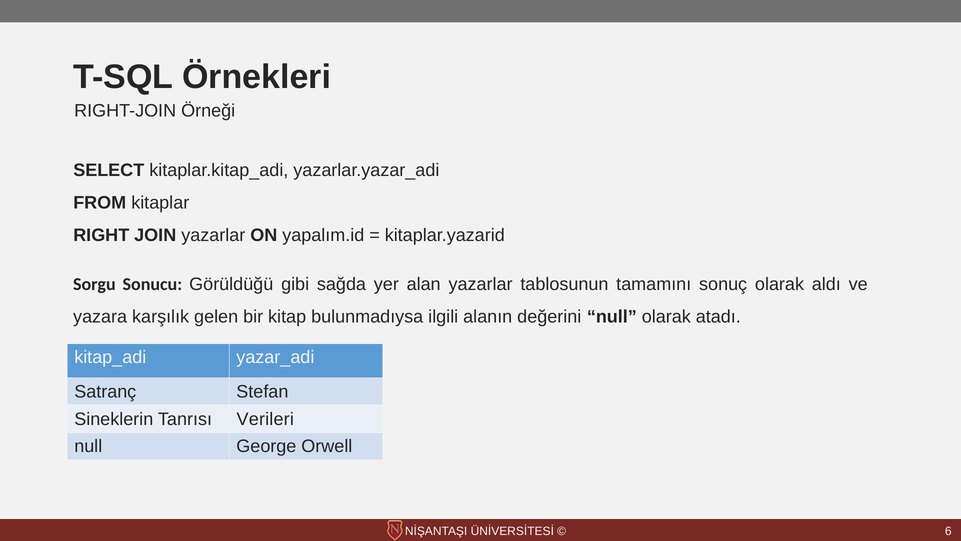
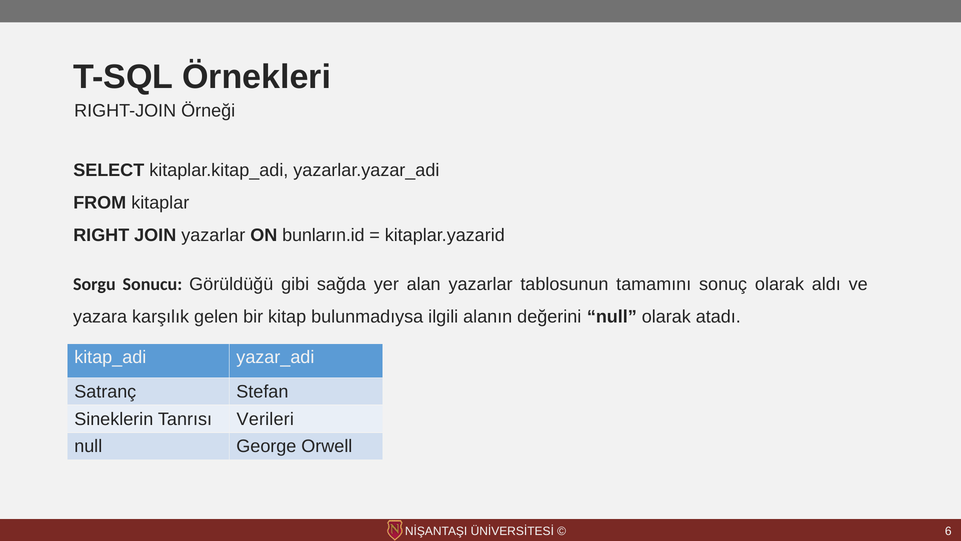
yapalım.id: yapalım.id -> bunların.id (323, 235)
